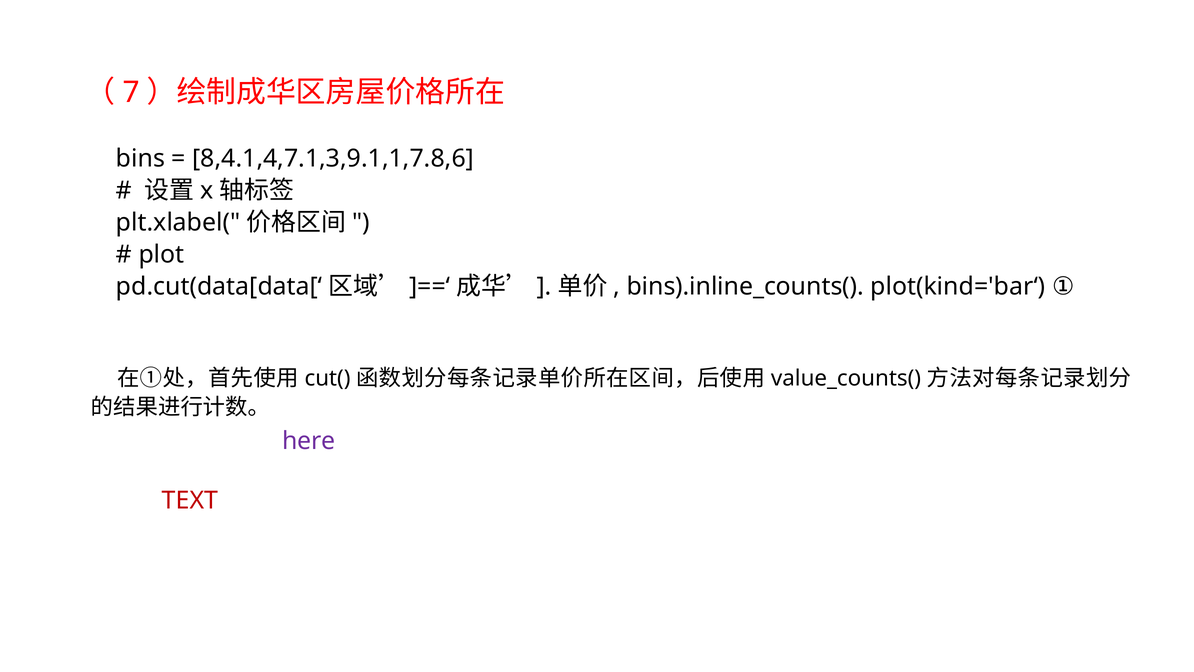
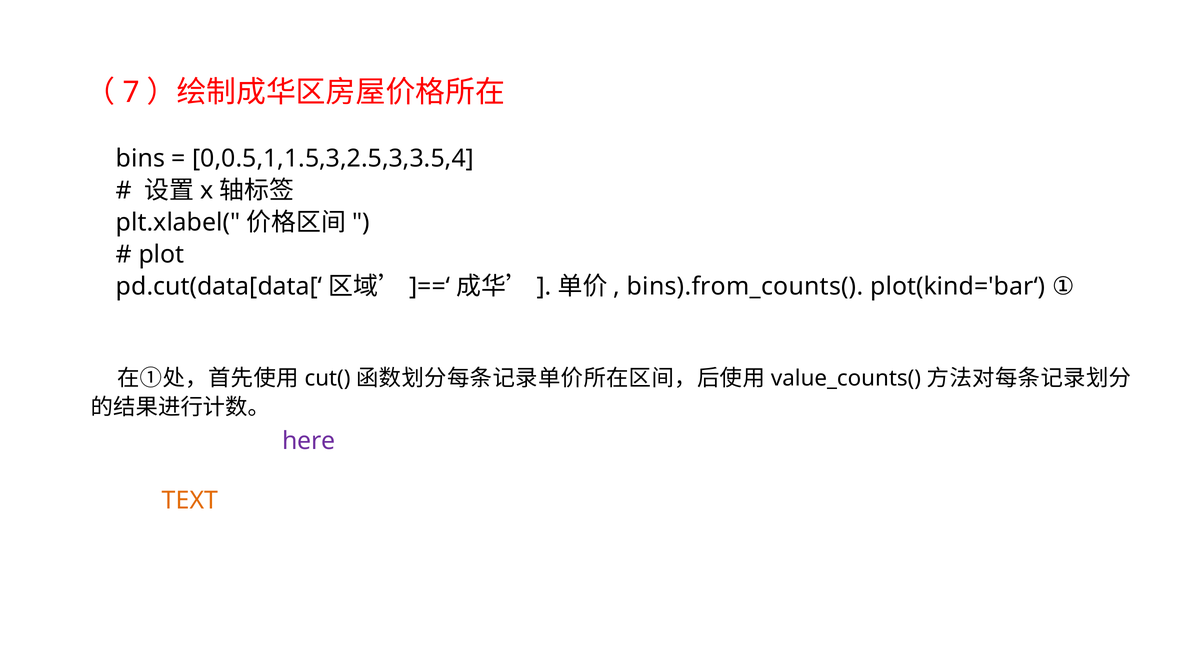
8,4.1,4,7.1,3,9.1,1,7.8,6: 8,4.1,4,7.1,3,9.1,1,7.8,6 -> 0,0.5,1,1.5,3,2.5,3,3.5,4 (333, 159)
bins).inline_counts(: bins).inline_counts( -> bins).from_counts( (745, 286)
TEXT colour: red -> orange (190, 501)
